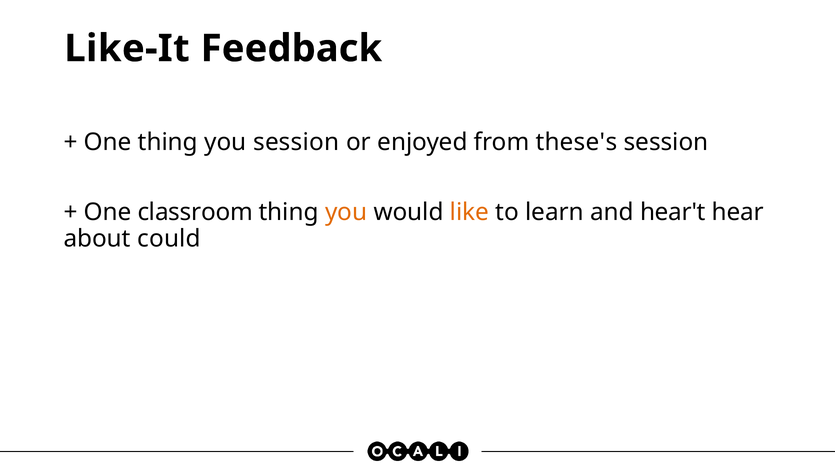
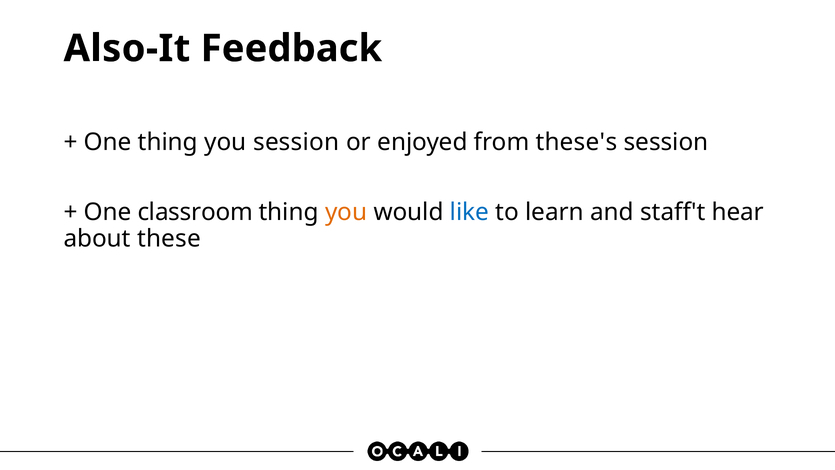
Like-It: Like-It -> Also-It (127, 49)
like colour: orange -> blue (470, 212)
hear't: hear't -> staff't (673, 212)
could: could -> these (169, 239)
